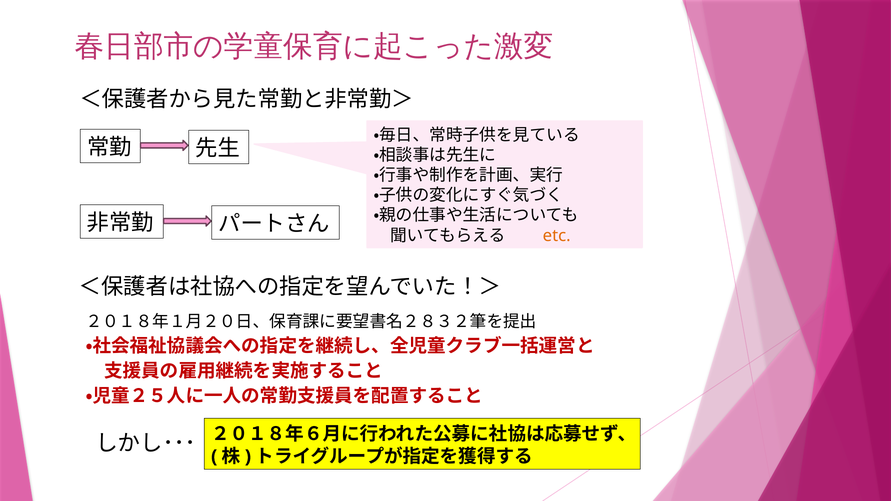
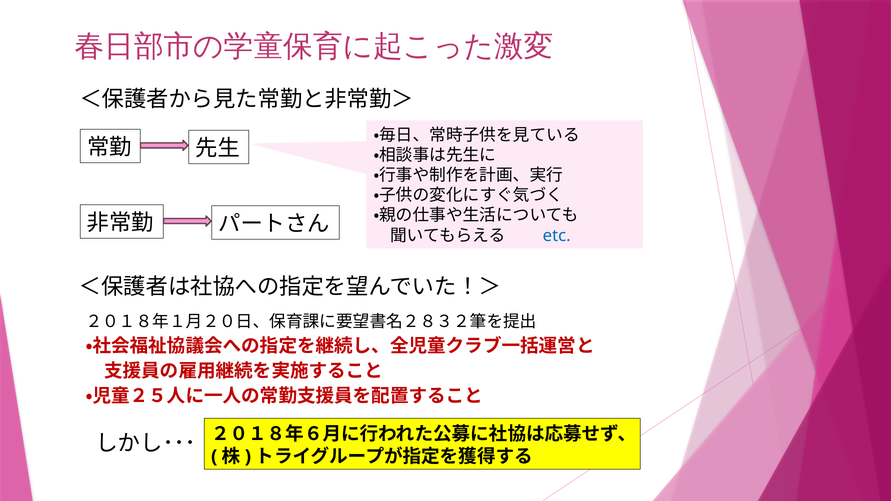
etc colour: orange -> blue (557, 236)
